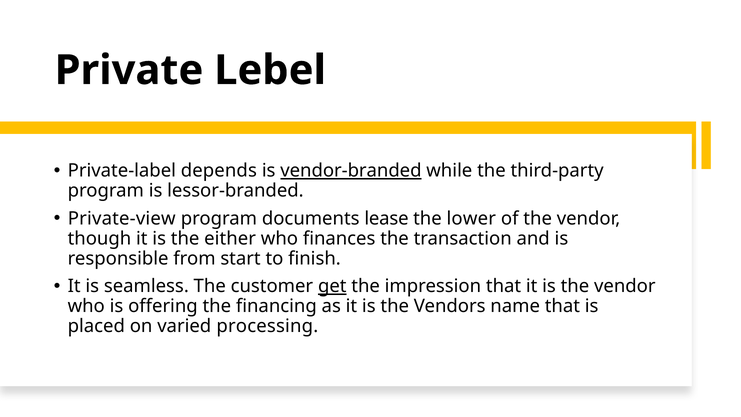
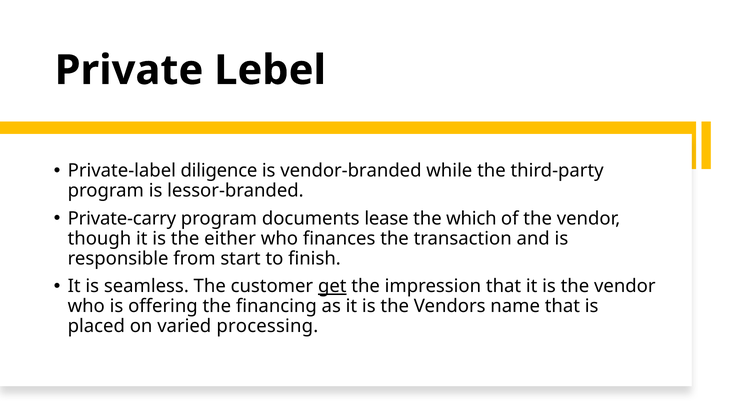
depends: depends -> diligence (219, 171)
vendor-branded underline: present -> none (351, 171)
Private-view: Private-view -> Private-carry (122, 218)
lower: lower -> which (471, 218)
